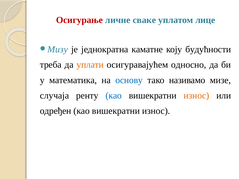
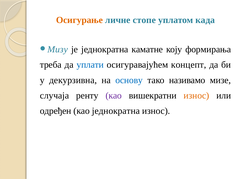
Осигурање colour: red -> orange (79, 20)
сваке: сваке -> стопе (144, 20)
лице: лице -> када (205, 20)
будућности: будућности -> формирања (208, 49)
уплати colour: orange -> blue (90, 65)
односно: односно -> концепт (189, 65)
математика: математика -> декурзивна (73, 80)
као colour: blue -> purple (114, 96)
вишекратни: вишекратни -> једнократна (116, 111)
